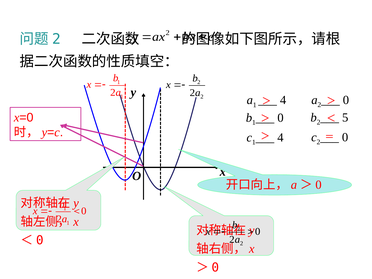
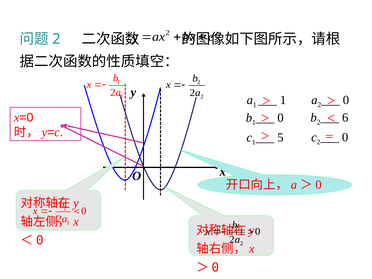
4: 4 -> 1 (283, 100)
5: 5 -> 6 (345, 118)
4: 4 -> 5 (280, 137)
